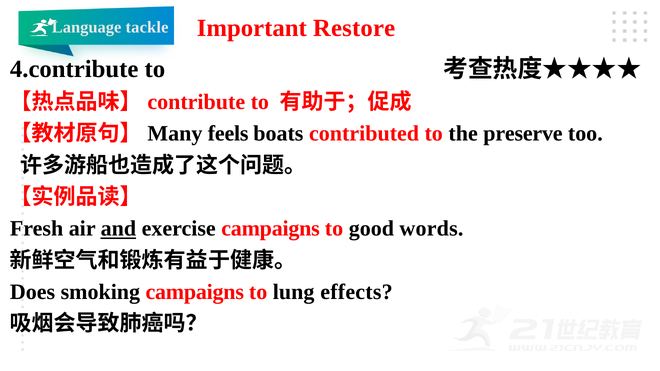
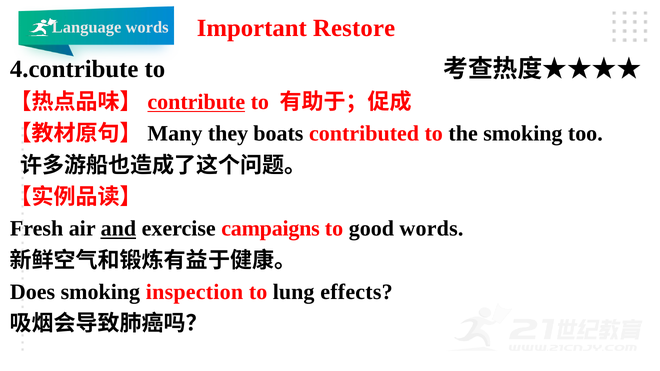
Language tackle: tackle -> words (147, 28)
contribute underline: none -> present (196, 102)
feels: feels -> they (228, 134)
the preserve: preserve -> smoking (523, 134)
smoking campaigns: campaigns -> inspection (194, 292)
